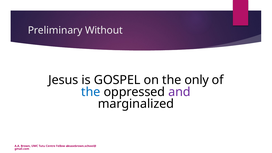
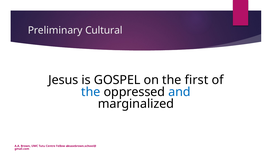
Without: Without -> Cultural (104, 30)
only: only -> first (197, 80)
and colour: purple -> blue (179, 92)
